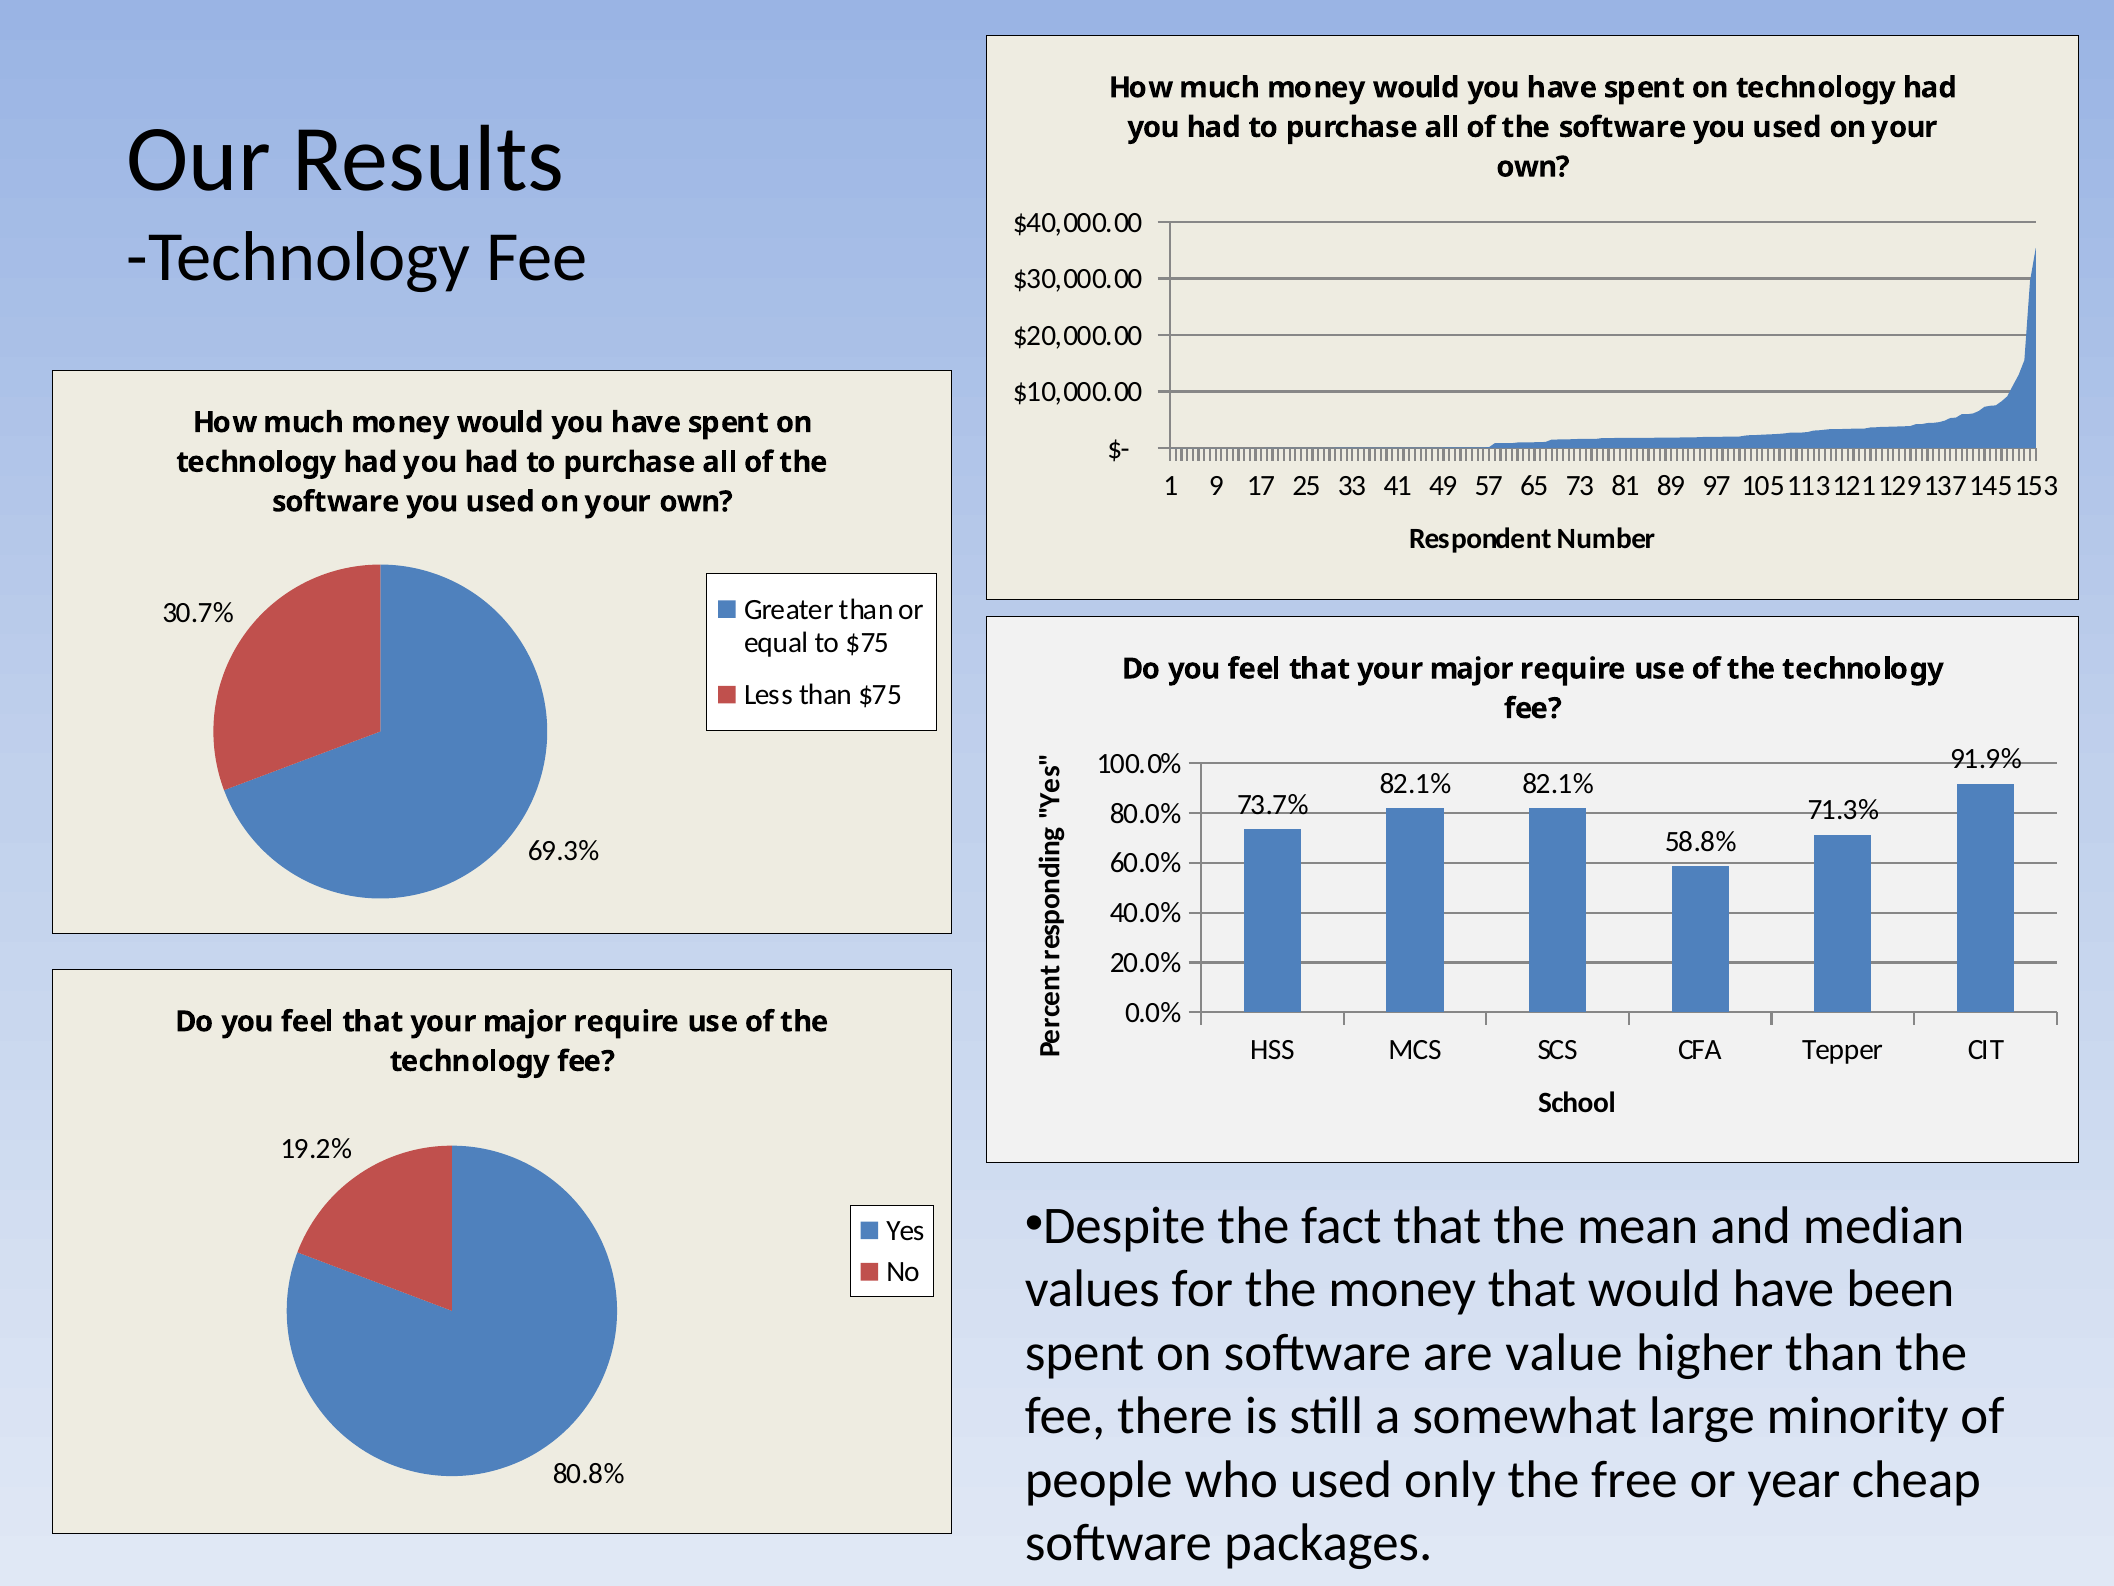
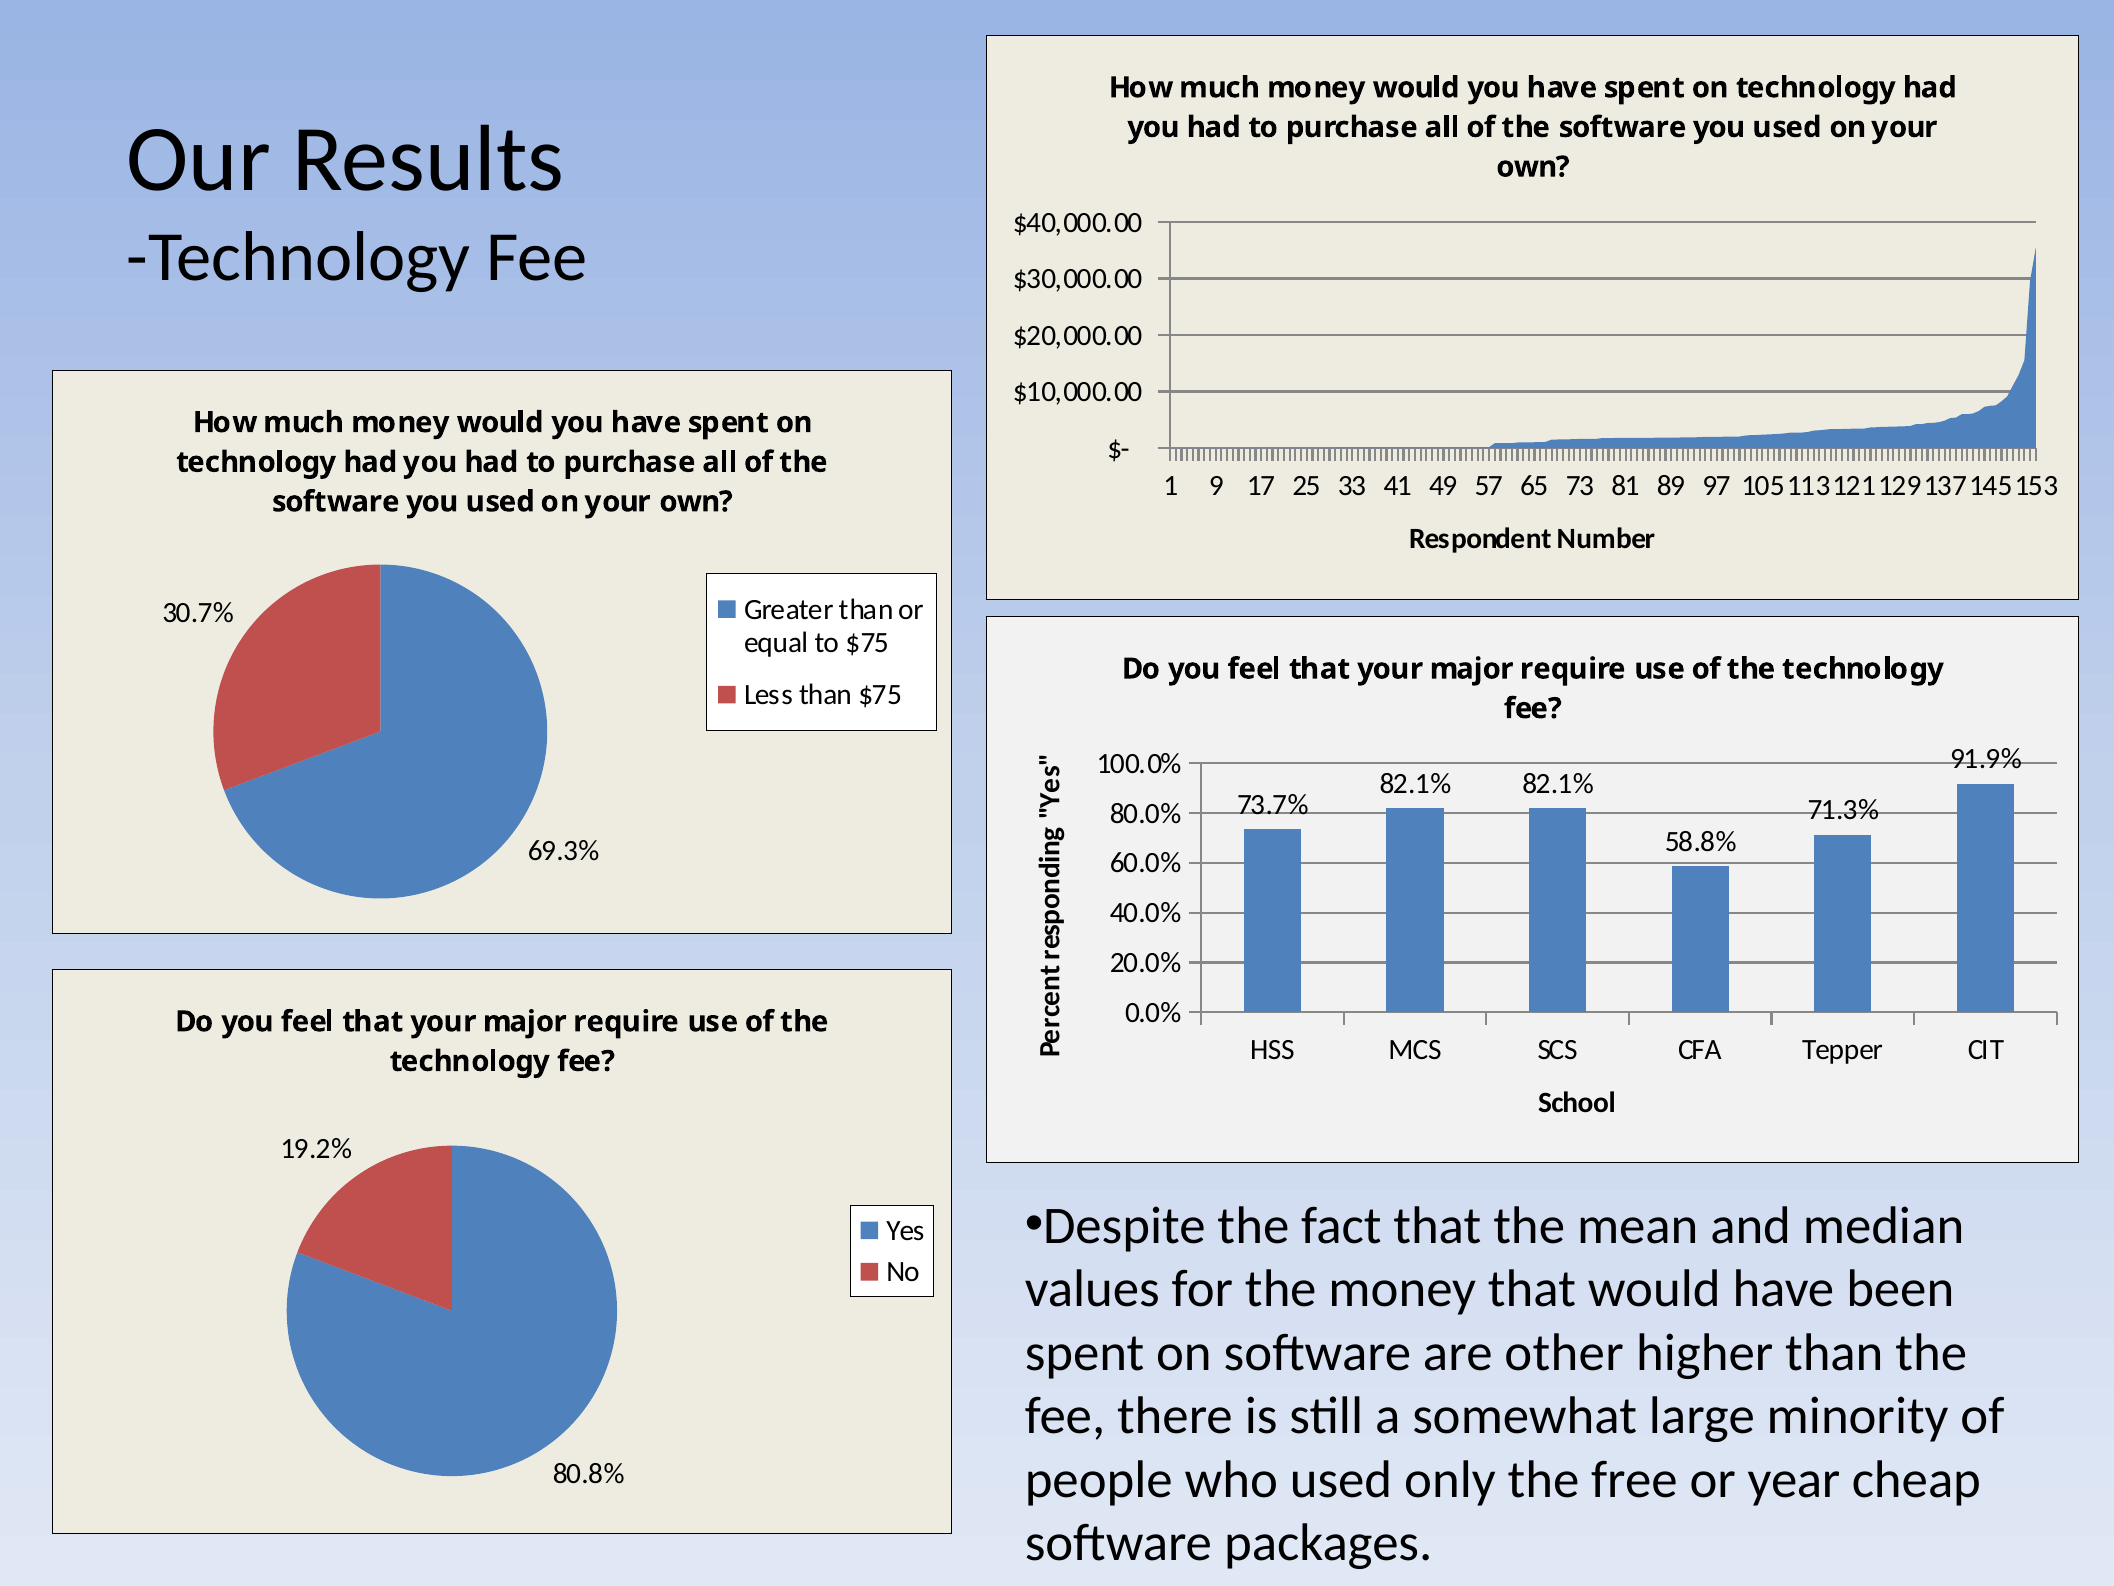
value: value -> other (1564, 1352)
